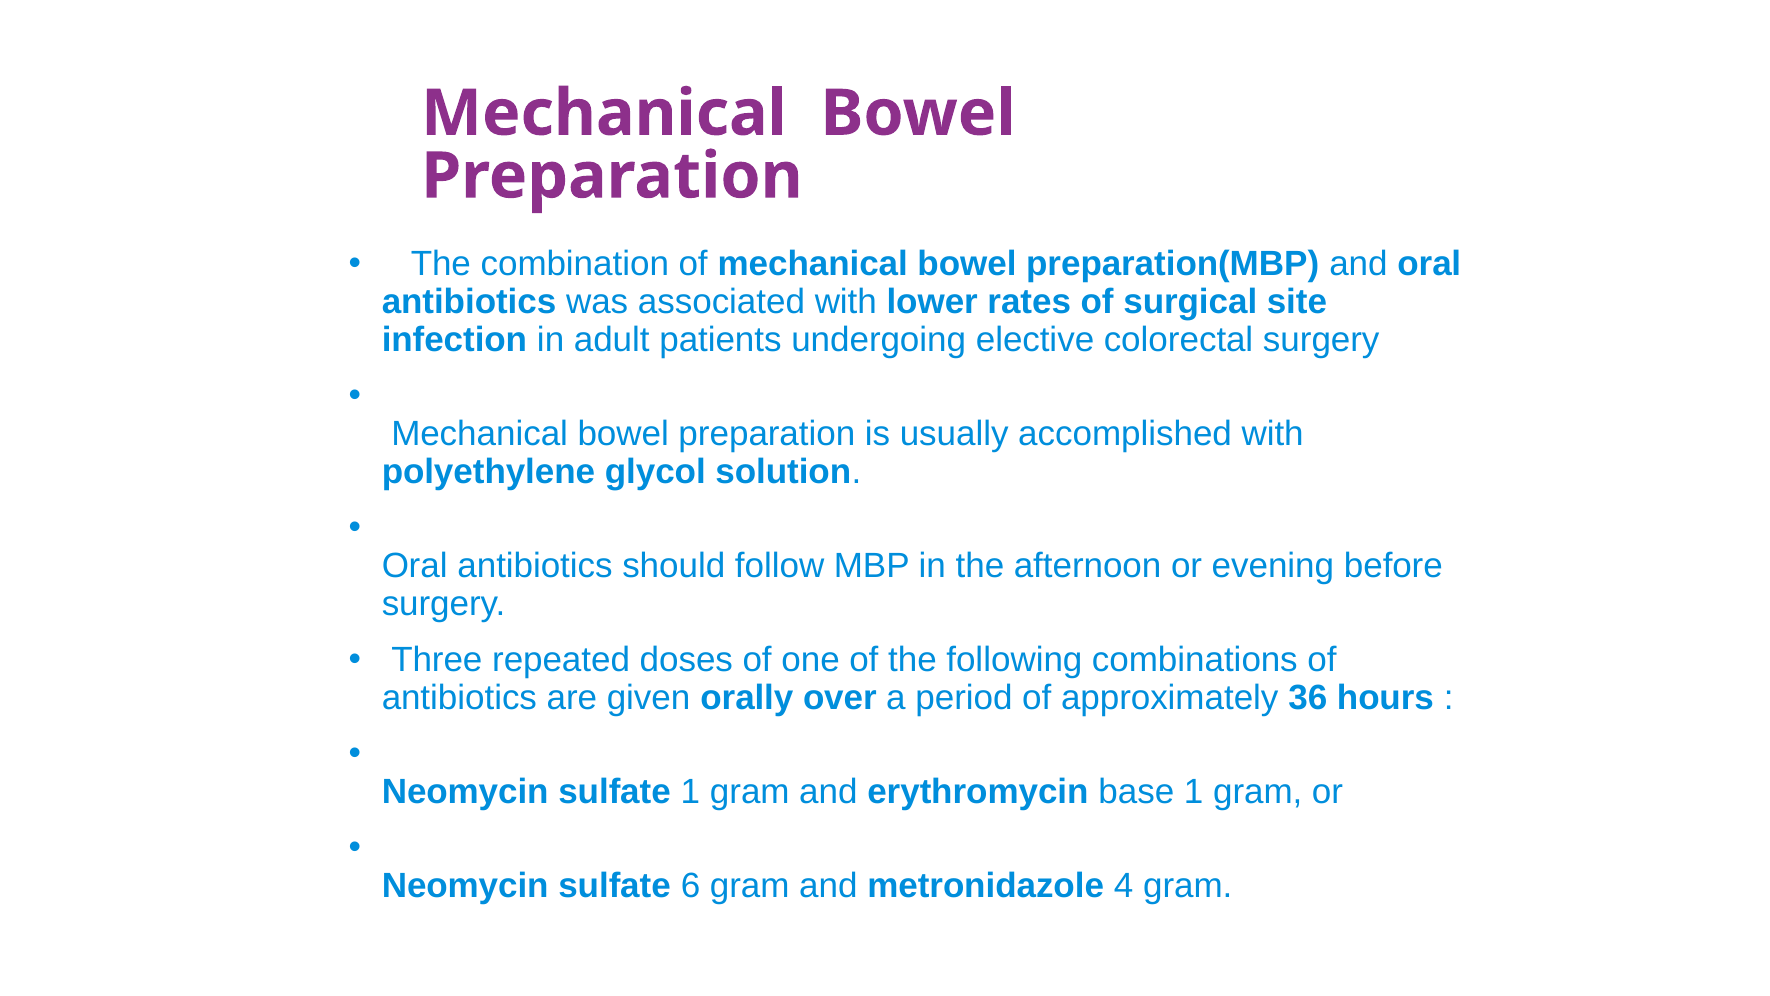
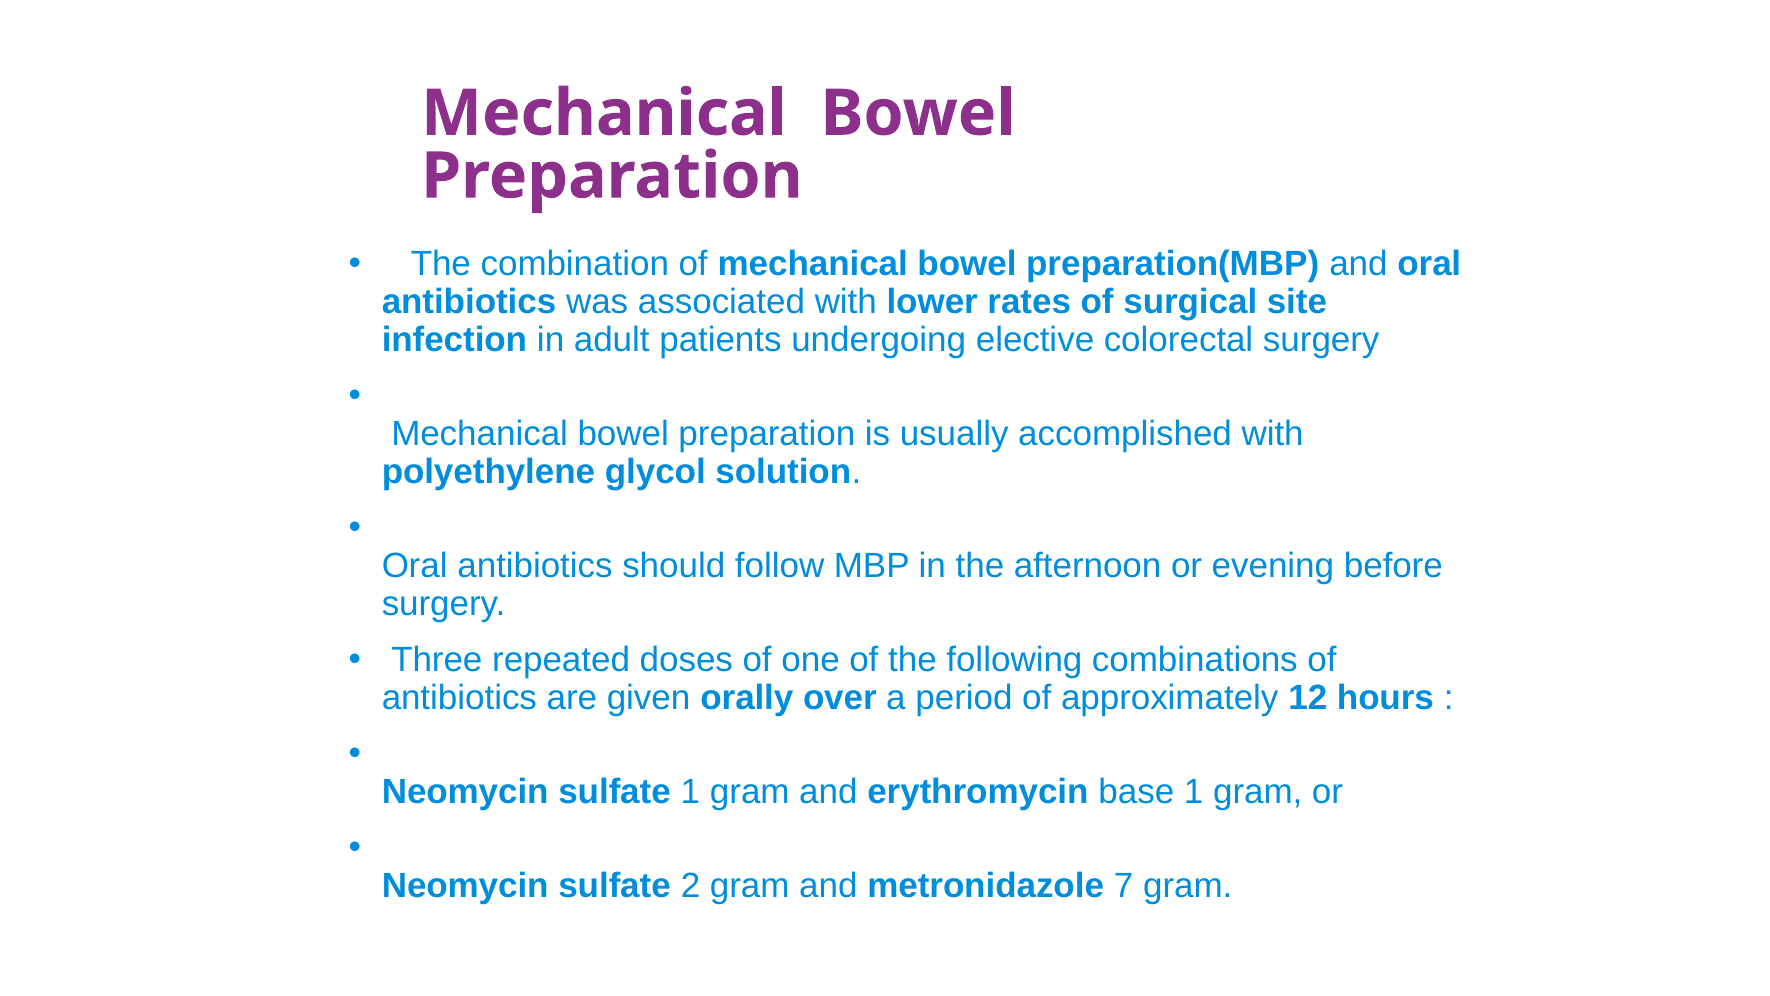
36: 36 -> 12 (1308, 698)
6: 6 -> 2 (691, 886)
4: 4 -> 7 (1124, 886)
